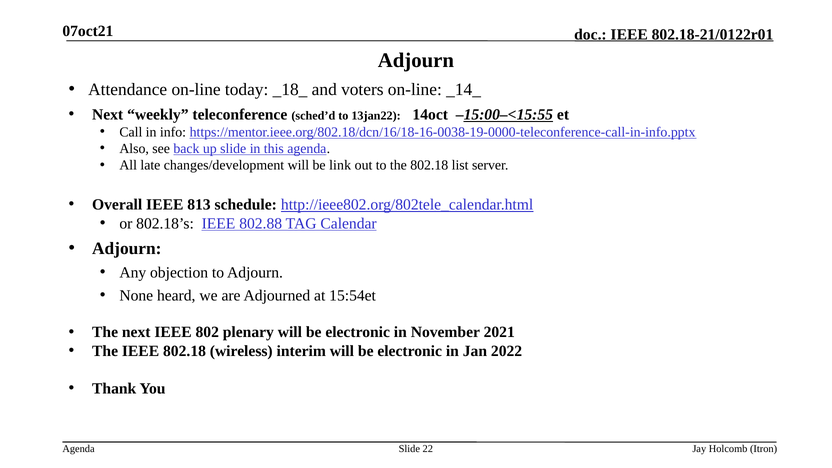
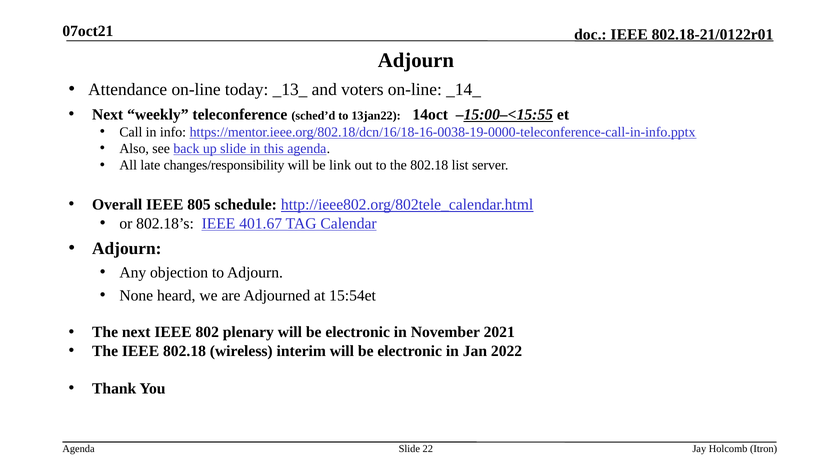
_18_: _18_ -> _13_ (290, 90)
changes/development: changes/development -> changes/responsibility (224, 165)
813: 813 -> 805 (199, 205)
802.88: 802.88 -> 401.67 (261, 223)
